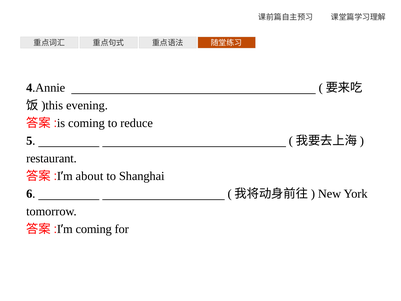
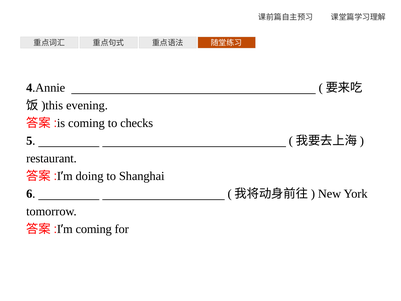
reduce: reduce -> checks (137, 123)
about: about -> doing (90, 176)
